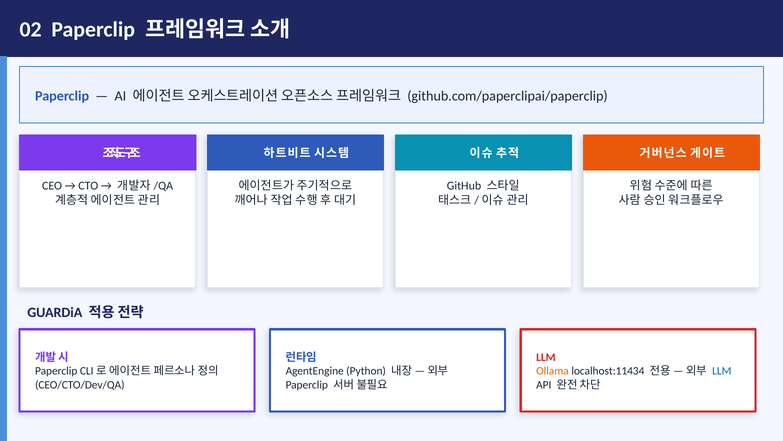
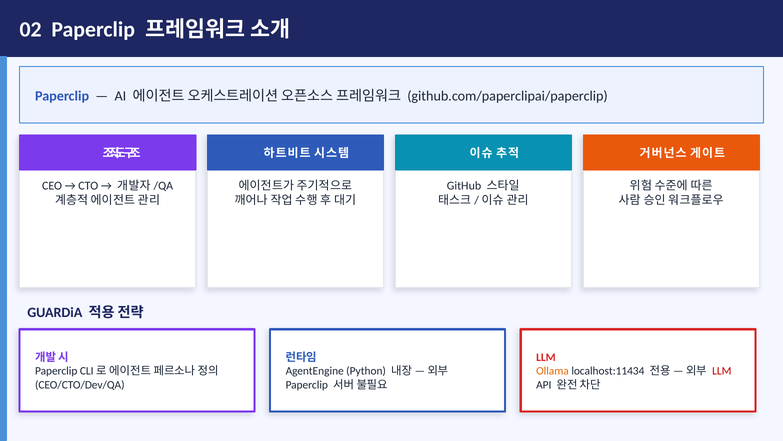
LLM colour: blue -> red (722, 371)
